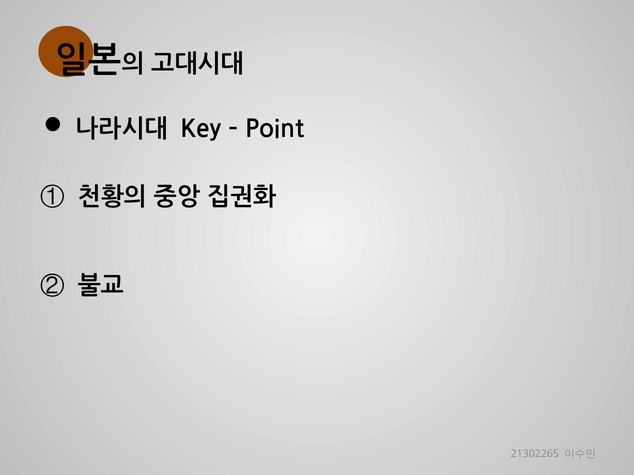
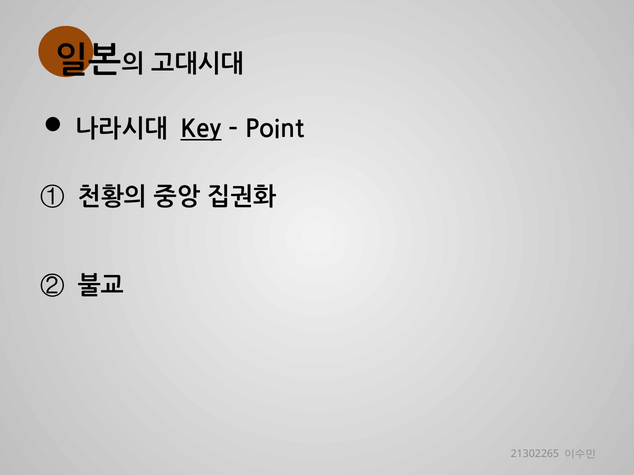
Key underline: none -> present (201, 129)
